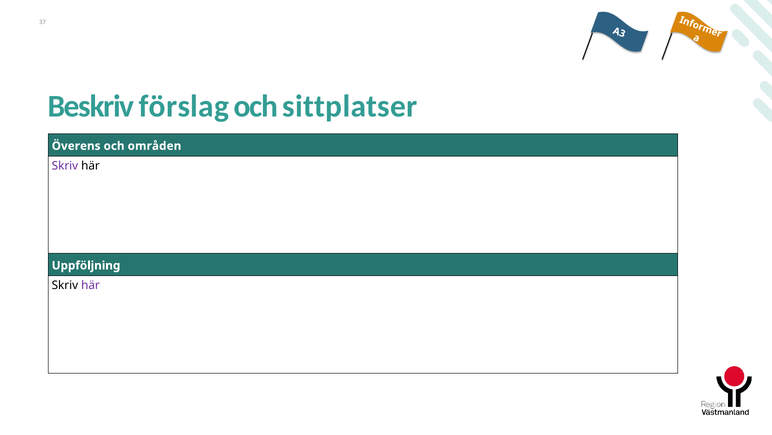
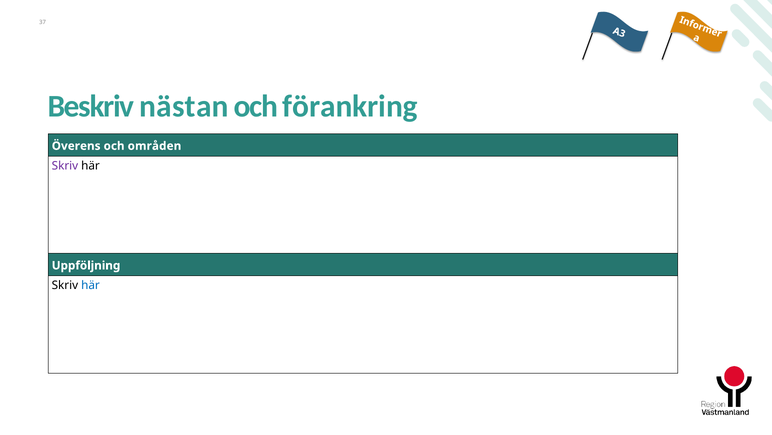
förslag: förslag -> nästan (184, 106)
sittplatser: sittplatser -> förankring (350, 106)
här colour: purple -> blue (91, 285)
